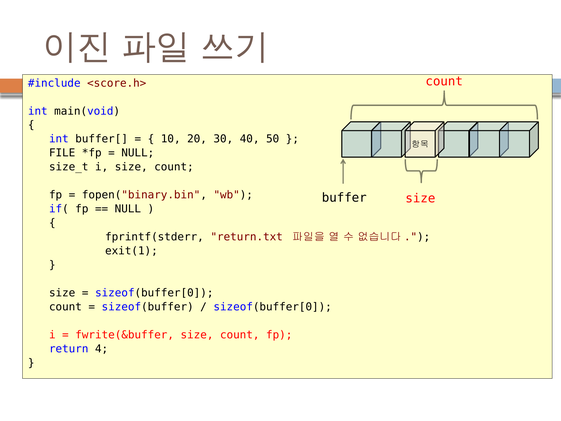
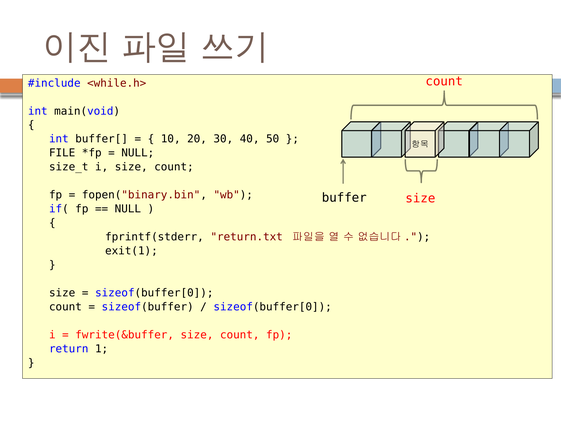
<score.h>: <score.h> -> <while.h> (117, 83)
4: 4 -> 1 (102, 349)
